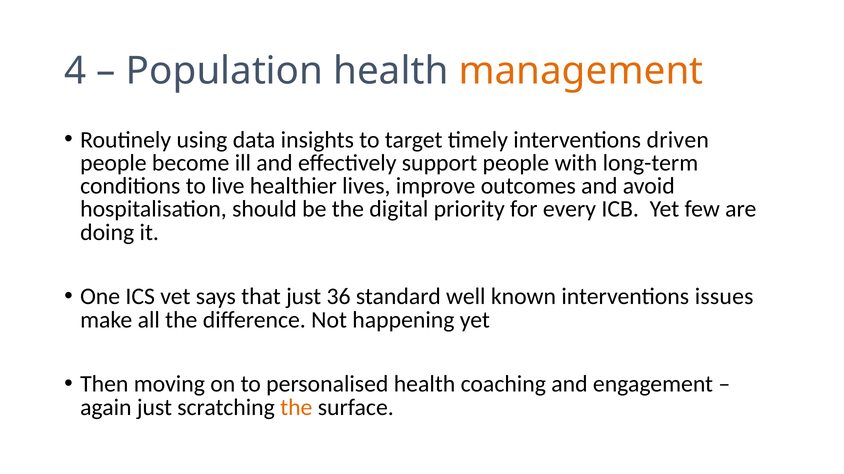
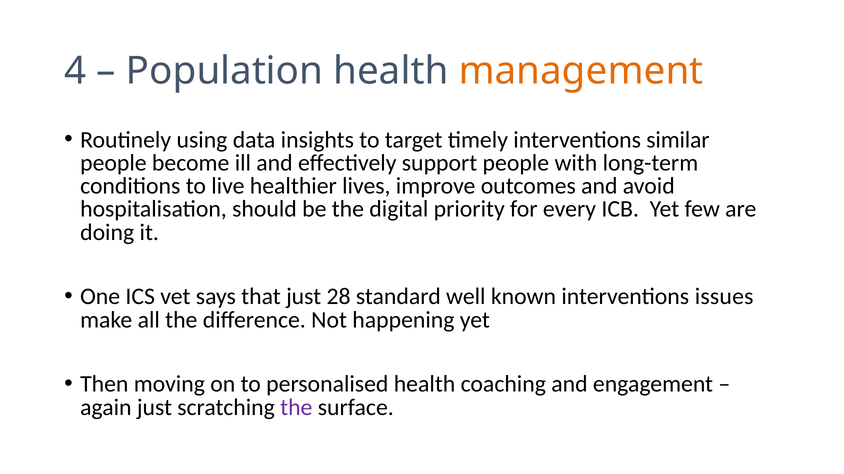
driven: driven -> similar (678, 140)
36: 36 -> 28 (339, 297)
the colour: orange -> purple (296, 408)
